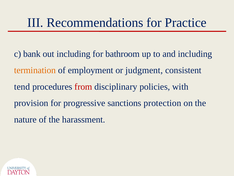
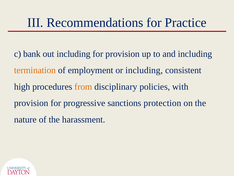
for bathroom: bathroom -> provision (123, 54)
or judgment: judgment -> including (144, 70)
tend: tend -> high (22, 86)
from colour: red -> orange (83, 86)
